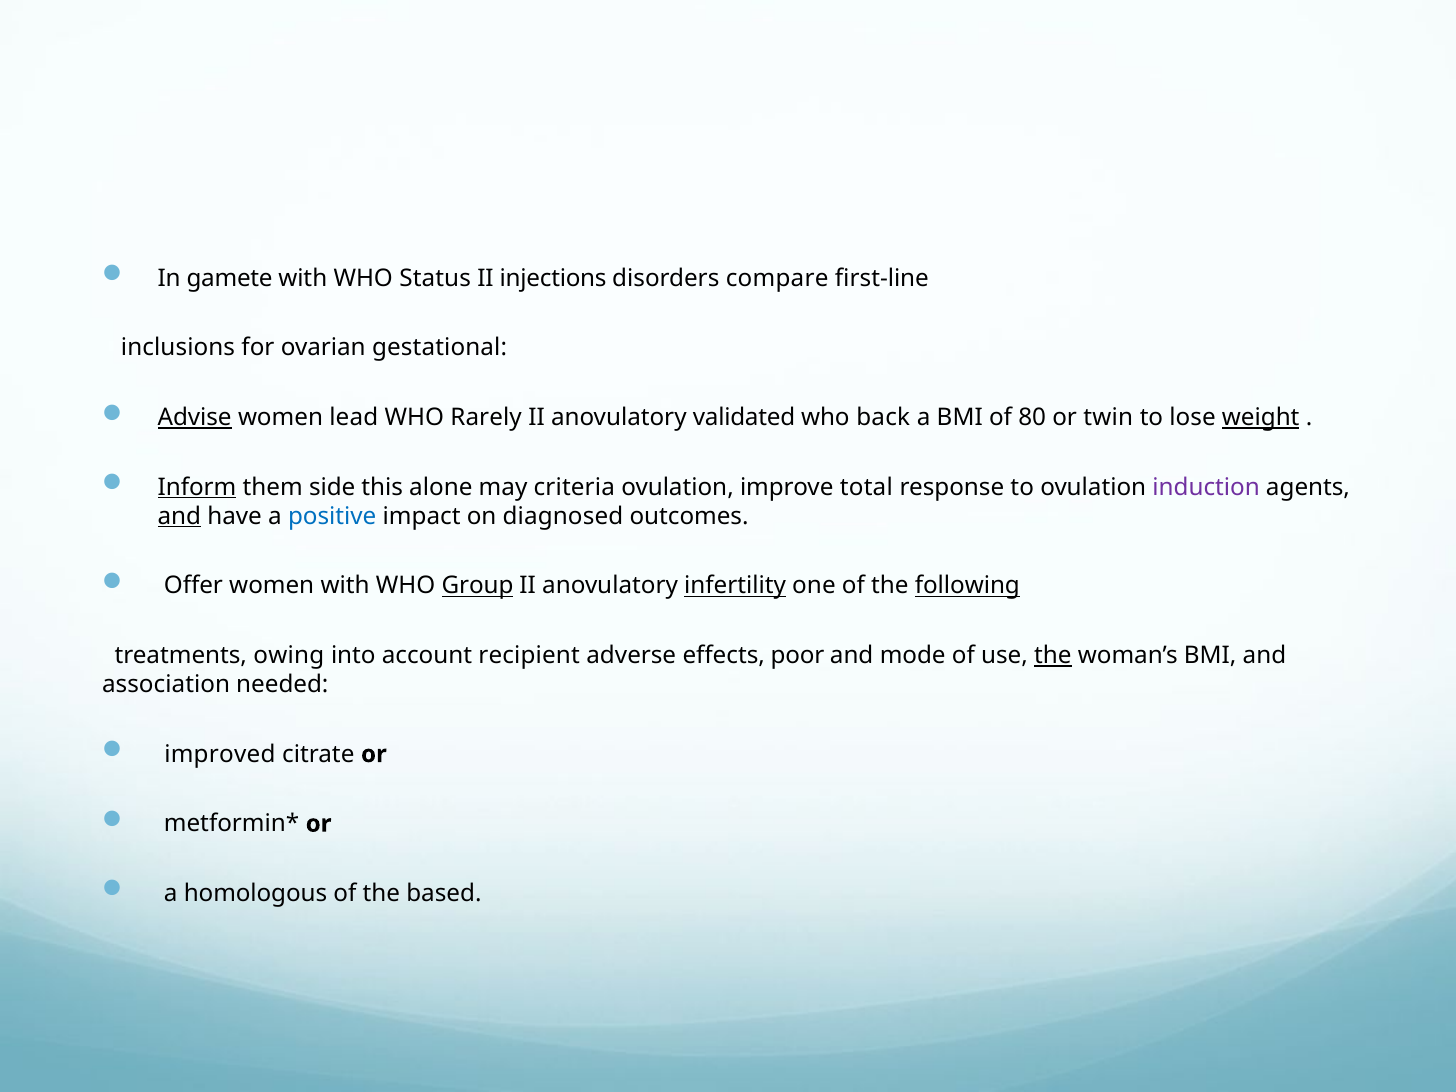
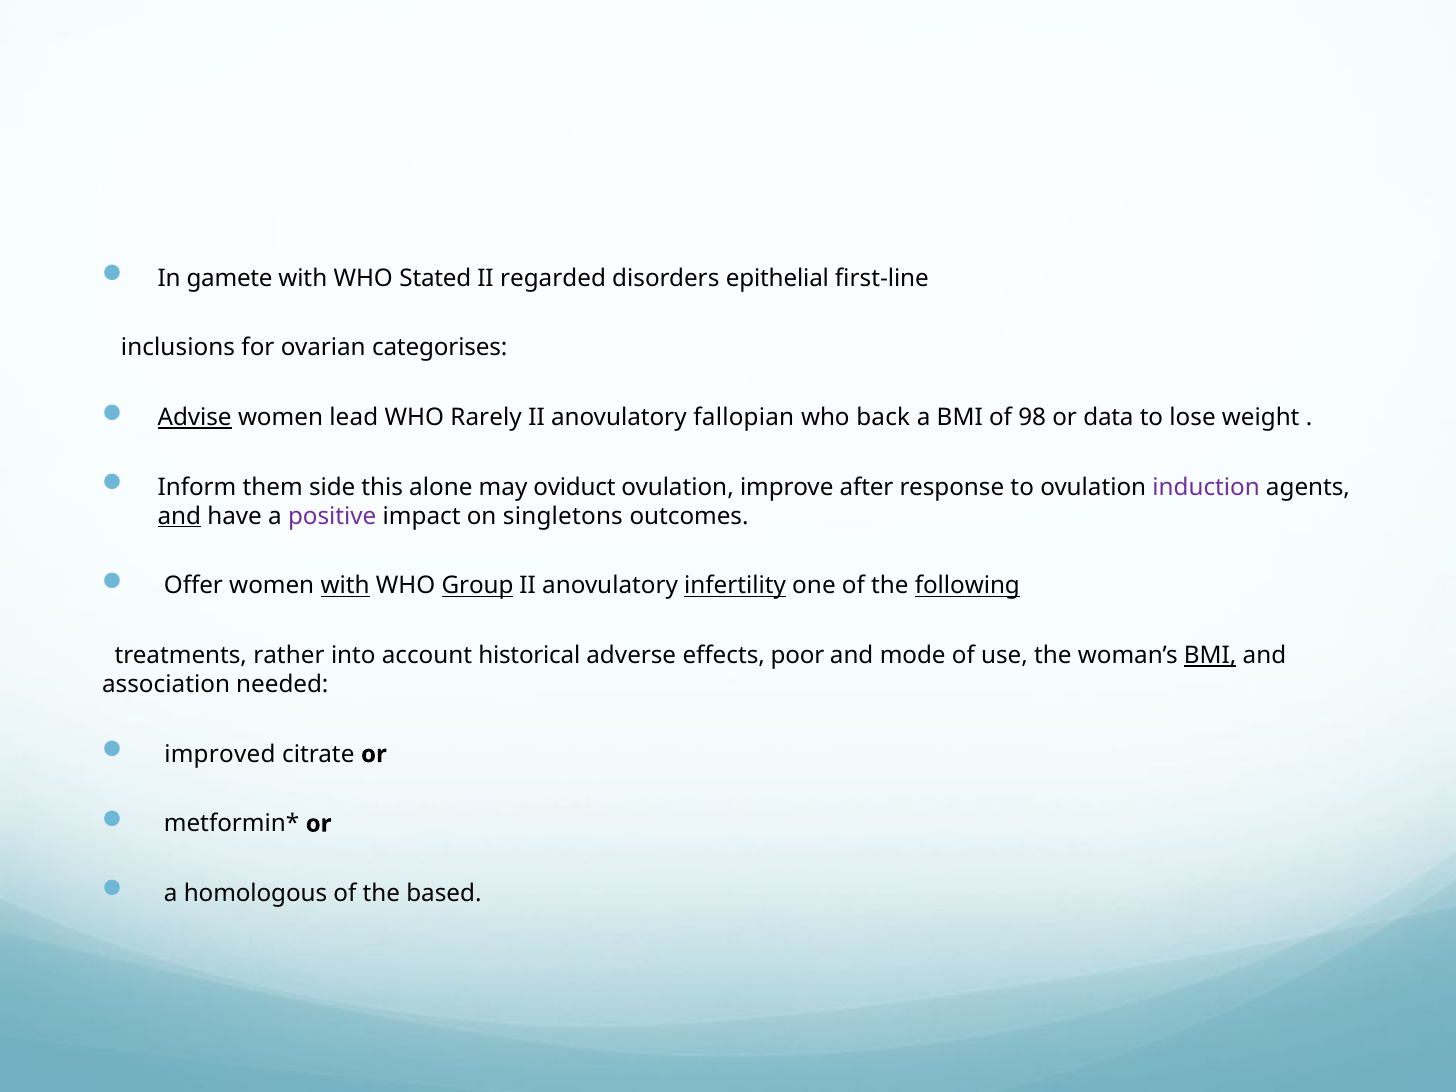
Status: Status -> Stated (435, 278)
injections: injections -> regarded (553, 278)
compare: compare -> epithelial (777, 278)
gestational: gestational -> categorises (440, 348)
validated: validated -> fallopian (744, 418)
80: 80 -> 98 (1032, 418)
twin: twin -> data (1108, 418)
weight underline: present -> none (1261, 418)
Inform underline: present -> none (197, 487)
criteria: criteria -> oviduct (574, 487)
total: total -> after (867, 487)
positive colour: blue -> purple (332, 516)
diagnosed: diagnosed -> singletons (563, 516)
with underline: none -> present (345, 586)
owing: owing -> rather (289, 655)
recipient: recipient -> historical (529, 655)
the underline: present -> none (1053, 655)
BMI underline: none -> present (1210, 655)
